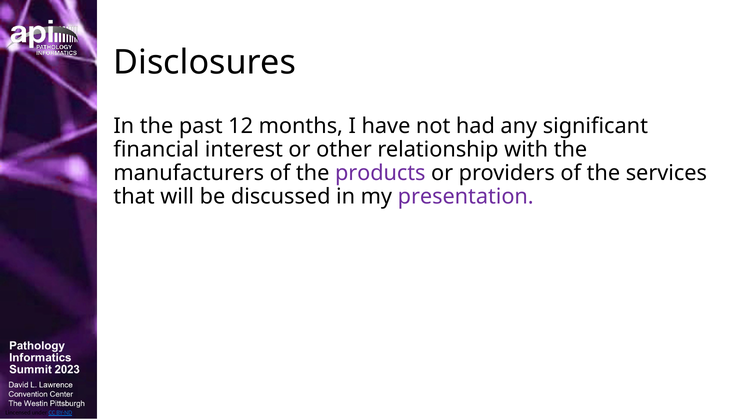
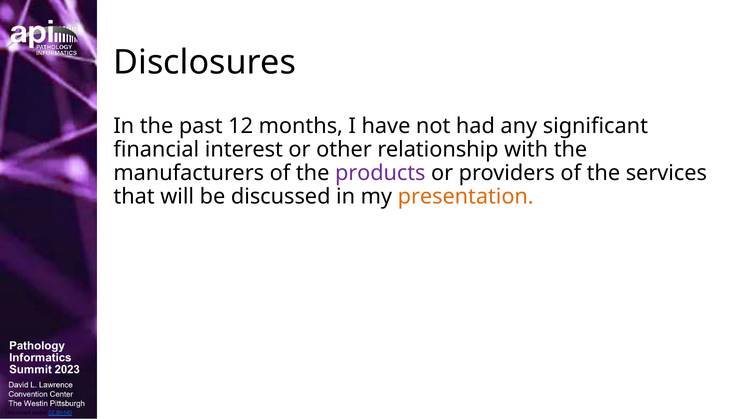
presentation colour: purple -> orange (466, 196)
